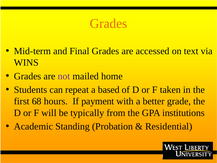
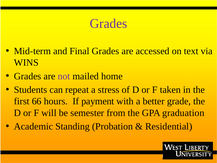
Grades colour: orange -> purple (108, 24)
based: based -> stress (109, 90)
68: 68 -> 66 (37, 101)
typically: typically -> semester (87, 113)
institutions: institutions -> graduation (183, 113)
